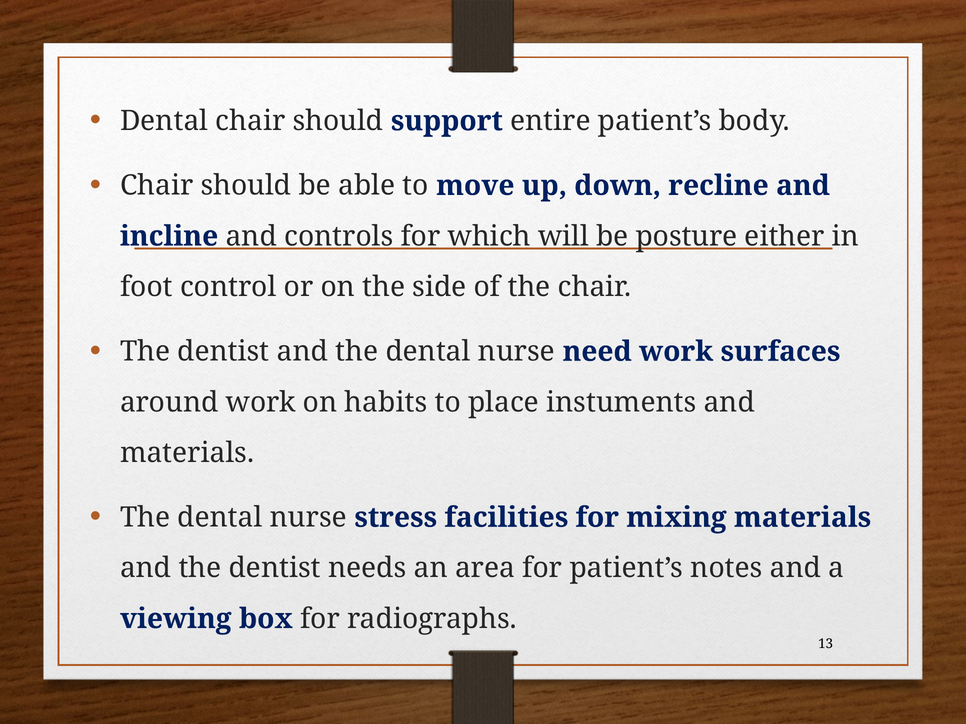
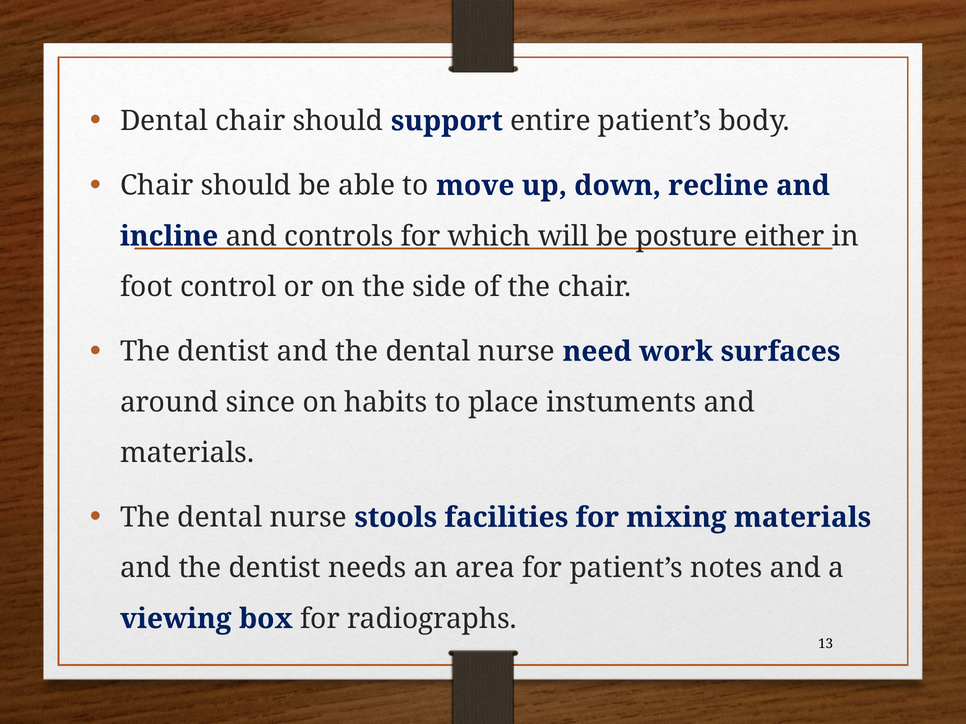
around work: work -> since (261, 403)
stress: stress -> stools (396, 518)
